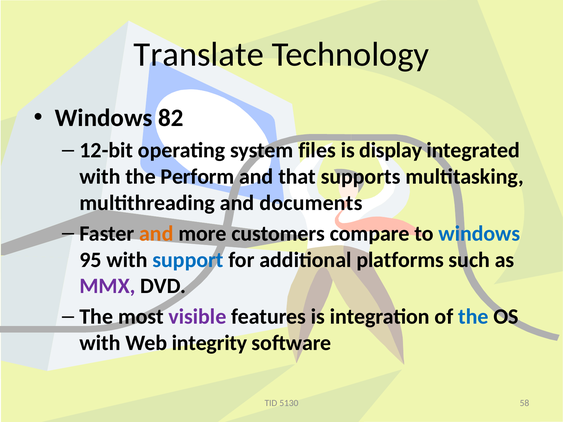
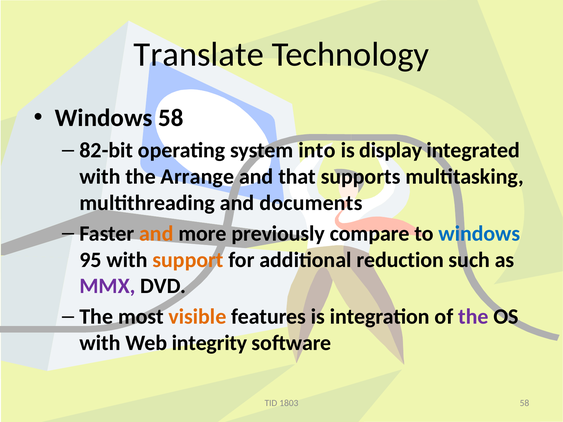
Windows 82: 82 -> 58 (171, 118)
12-bit: 12-bit -> 82-bit (106, 150)
files: files -> into (317, 150)
Perform: Perform -> Arrange (197, 177)
customers: customers -> previously (278, 234)
support colour: blue -> orange (188, 260)
platforms: platforms -> reduction (400, 260)
visible colour: purple -> orange (197, 317)
the colour: blue -> purple (473, 317)
5130: 5130 -> 1803 (289, 403)
